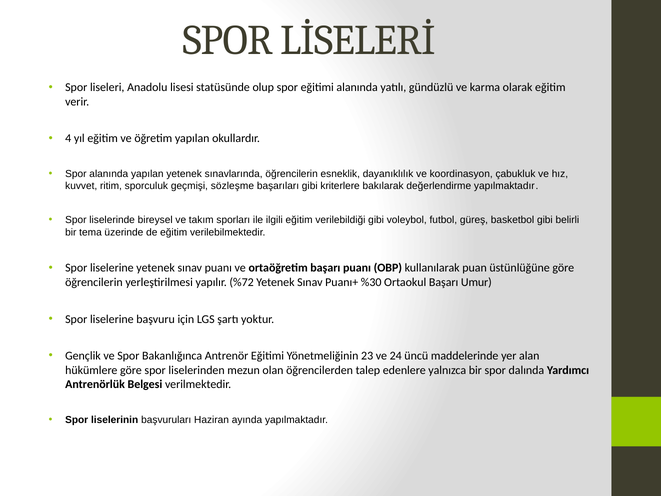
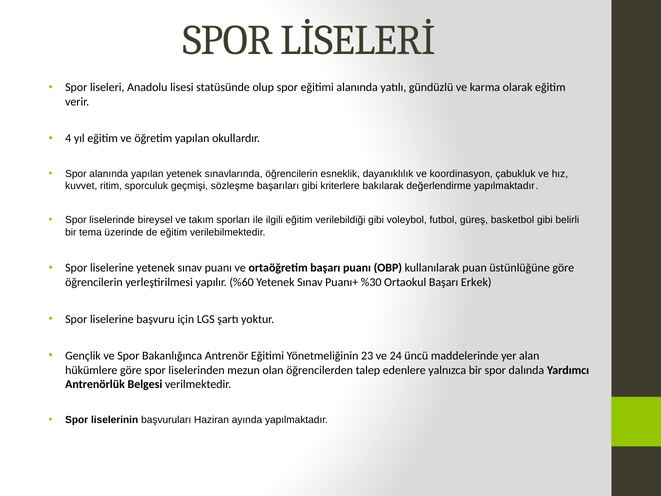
%72: %72 -> %60 (242, 282)
Umur: Umur -> Erkek (476, 282)
